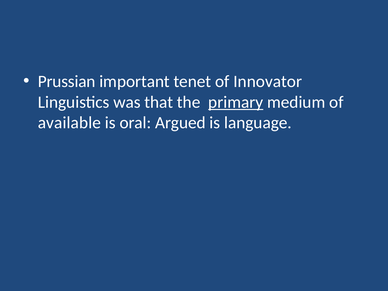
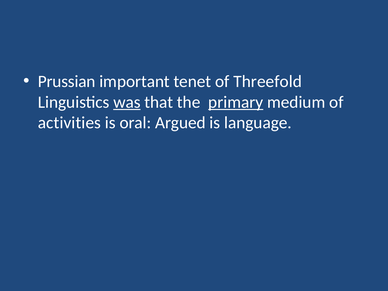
Innovator: Innovator -> Threefold (268, 81)
was underline: none -> present (127, 102)
available: available -> activities (69, 123)
